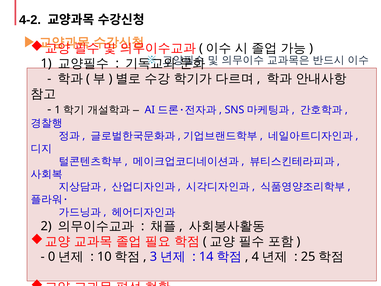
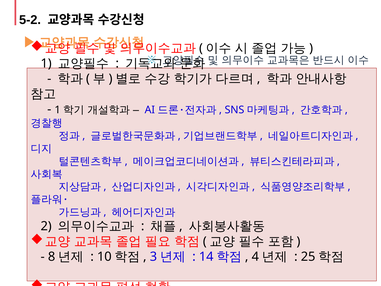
4-2: 4-2 -> 5-2 (30, 20)
0: 0 -> 8 (52, 257)
